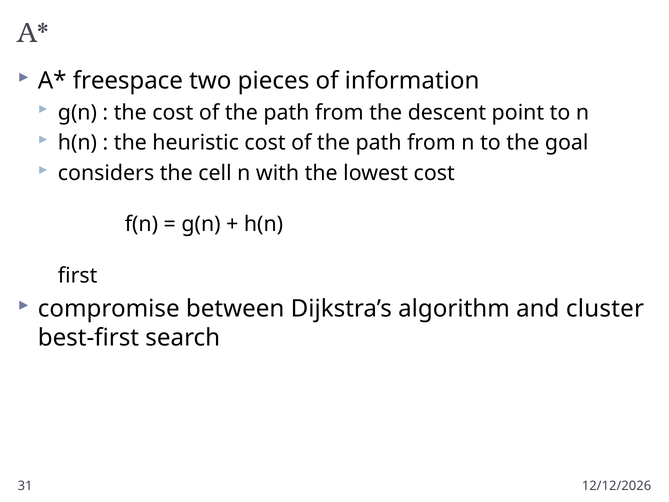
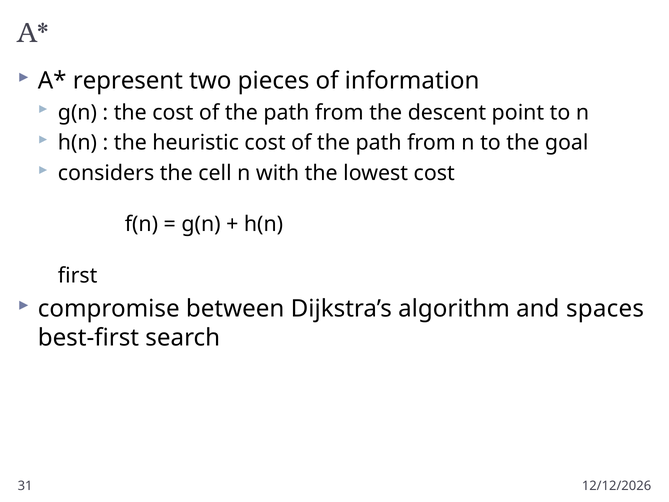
freespace: freespace -> represent (128, 81)
cluster: cluster -> spaces (605, 309)
